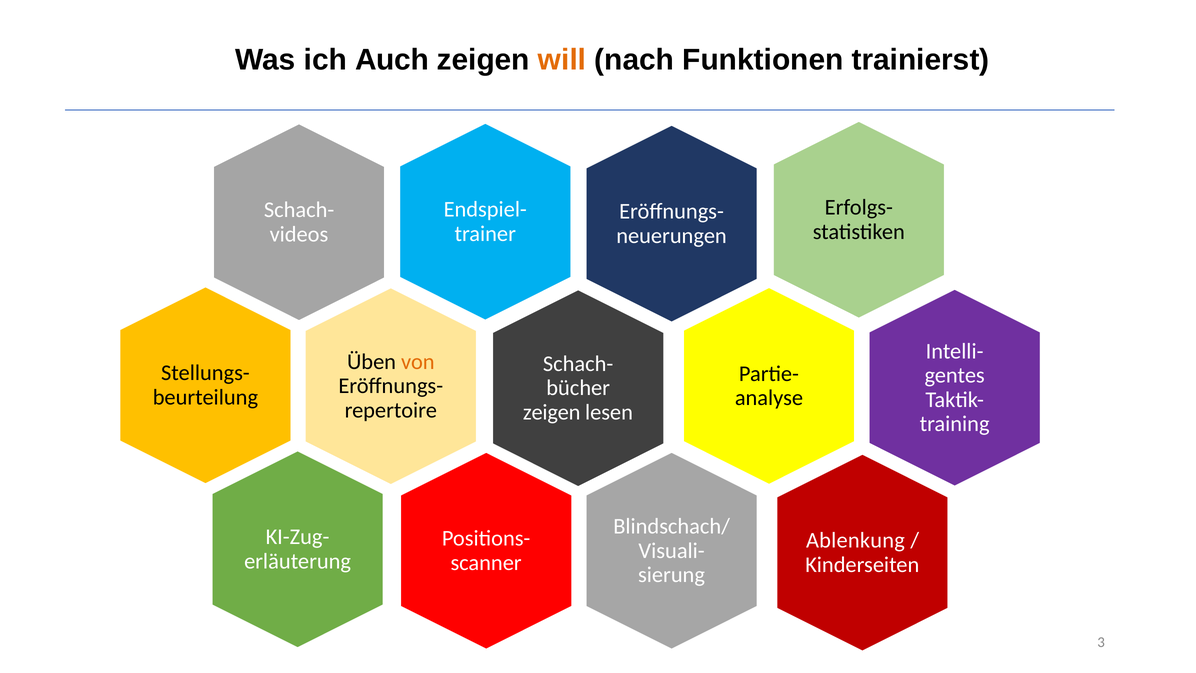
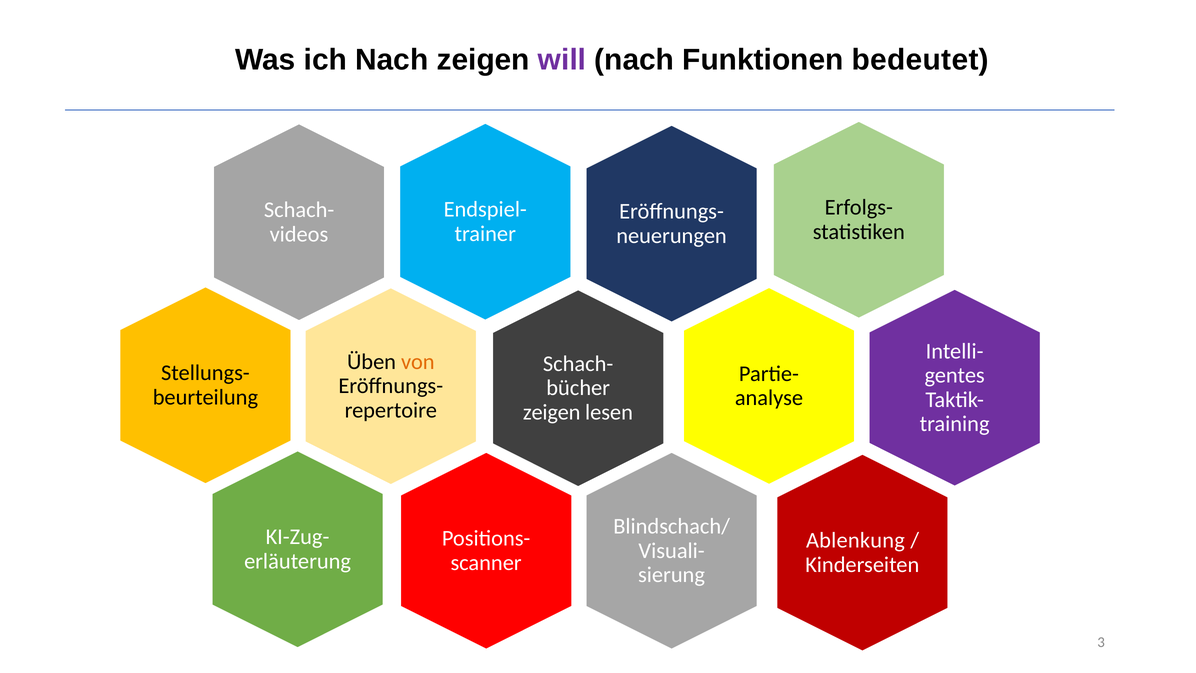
ich Auch: Auch -> Nach (392, 60)
will colour: orange -> purple (562, 60)
trainierst: trainierst -> bedeutet (920, 60)
